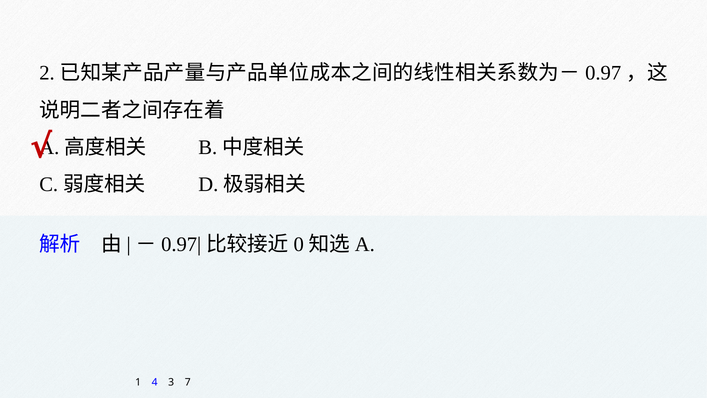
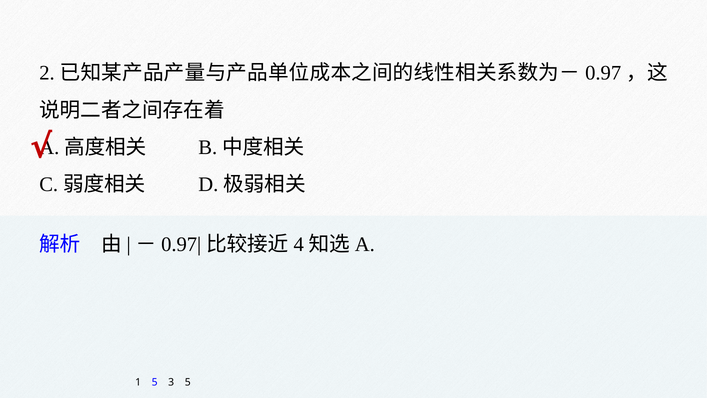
0: 0 -> 4 (299, 244)
1 4: 4 -> 5 (155, 382)
3 7: 7 -> 5 (188, 382)
